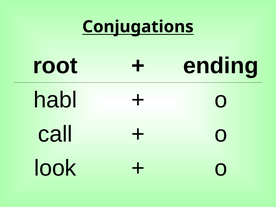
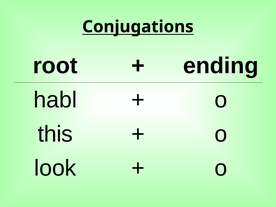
call: call -> this (55, 134)
